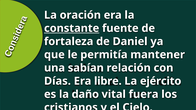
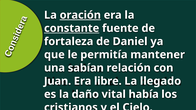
oración underline: none -> present (80, 15)
Días: Días -> Juan (58, 81)
ejército: ejército -> llegado (161, 81)
fuera: fuera -> había (144, 94)
